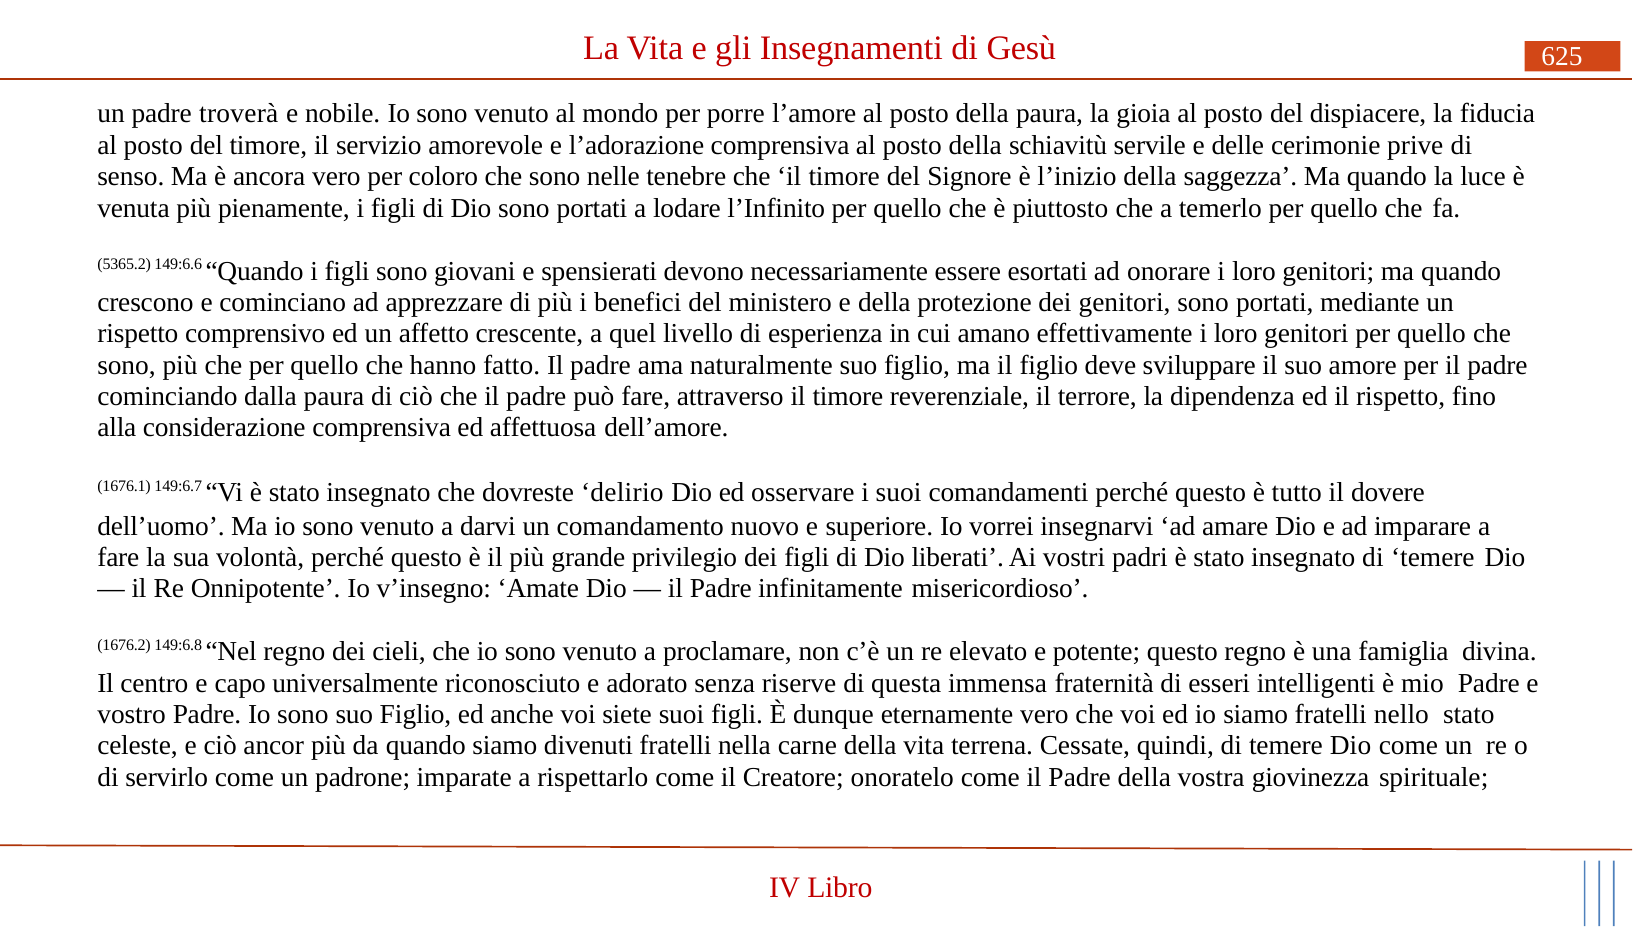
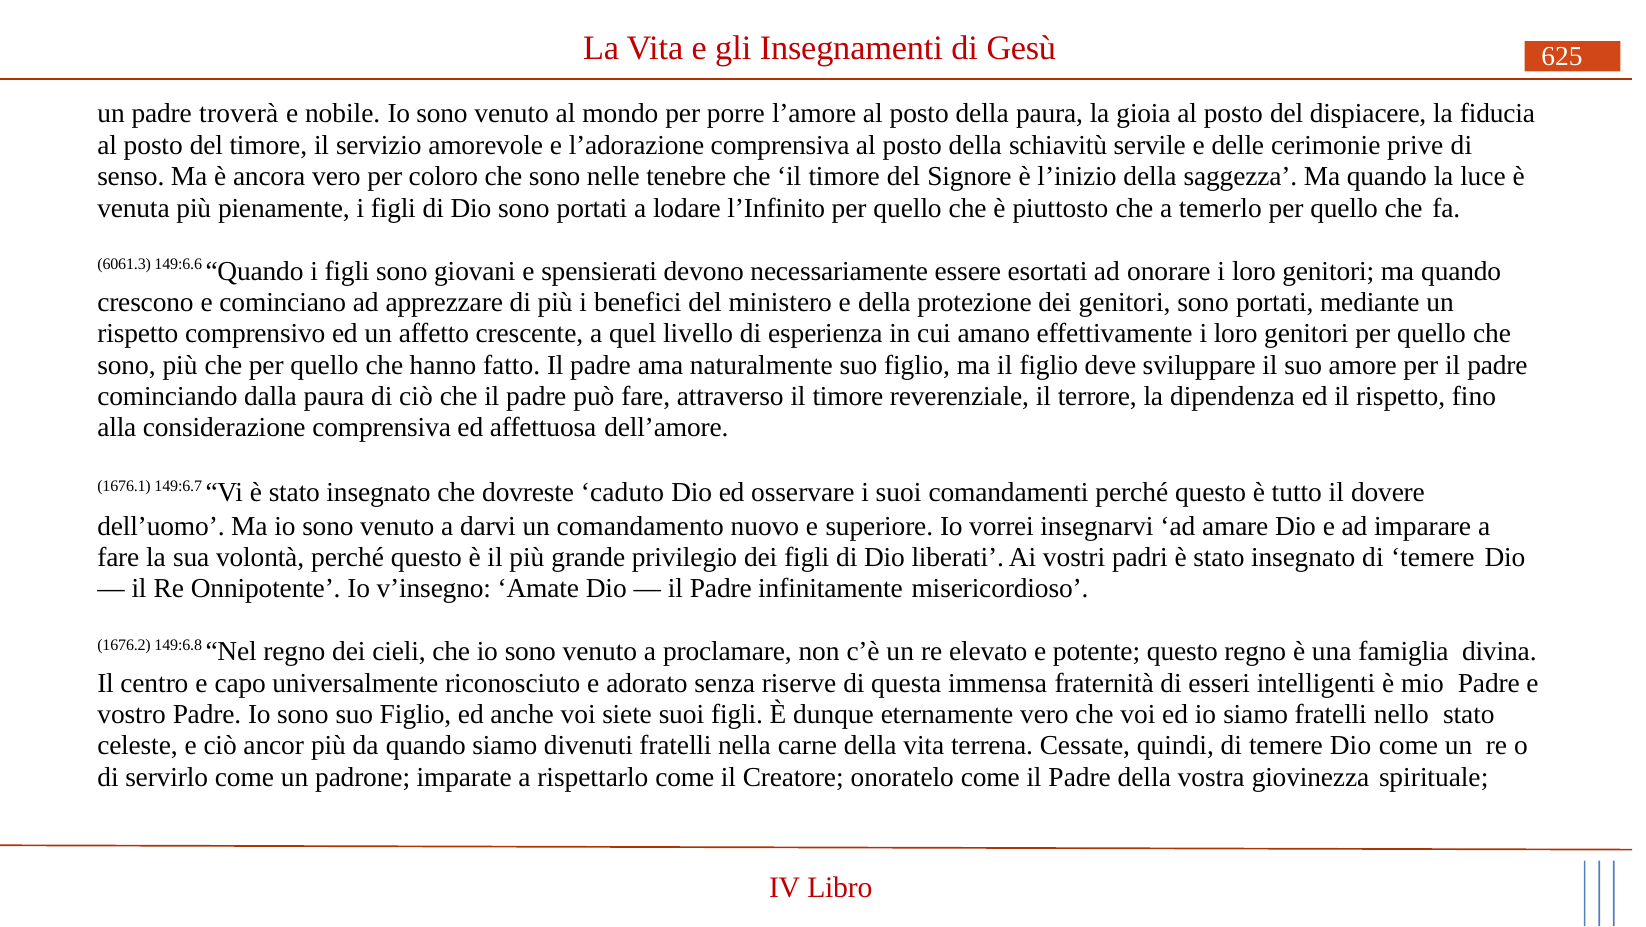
5365.2: 5365.2 -> 6061.3 (124, 265)
delirio: delirio -> caduto (622, 493)
